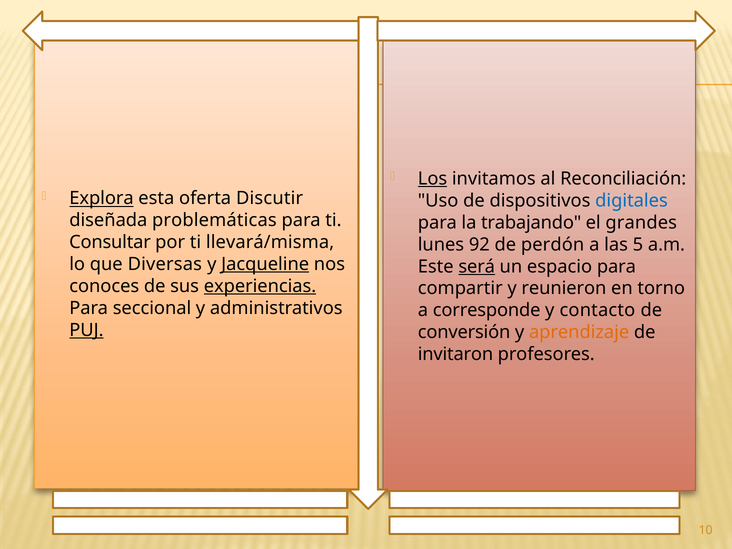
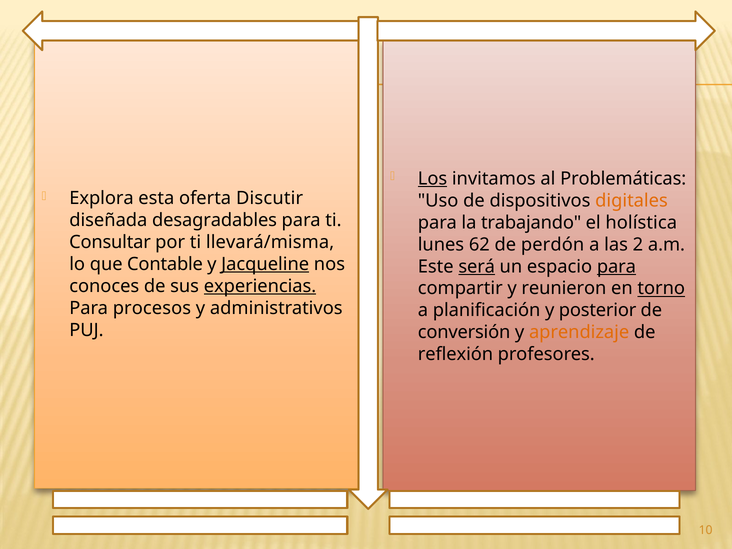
Reconciliación: Reconciliación -> Problemáticas (623, 179)
Explora underline: present -> none (101, 198)
digitales colour: blue -> orange (631, 201)
problemáticas: problemáticas -> desagradables (215, 220)
grandes: grandes -> holística (641, 223)
92: 92 -> 62 (479, 245)
5: 5 -> 2 (638, 245)
Diversas: Diversas -> Contable (165, 264)
para underline: none -> present (616, 266)
torno underline: none -> present (661, 288)
seccional: seccional -> procesos (152, 308)
corresponde: corresponde -> planificación (487, 310)
contacto: contacto -> posterior (598, 310)
PUJ underline: present -> none (86, 330)
invitaron: invitaron -> reflexión (455, 354)
